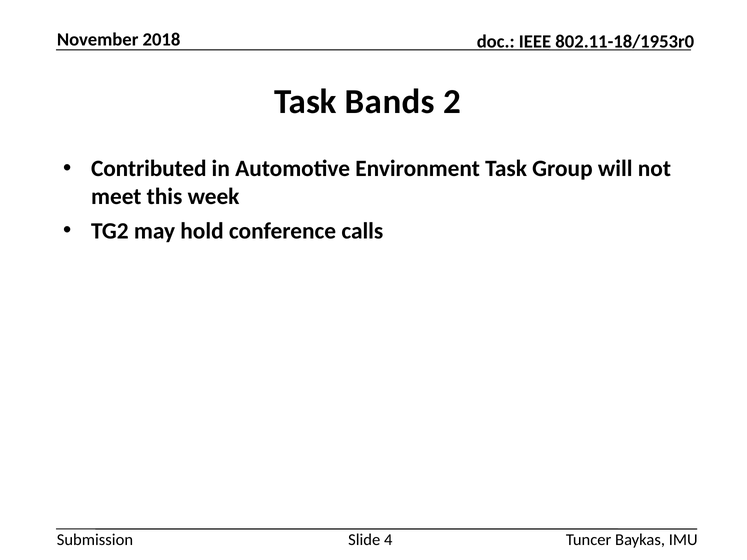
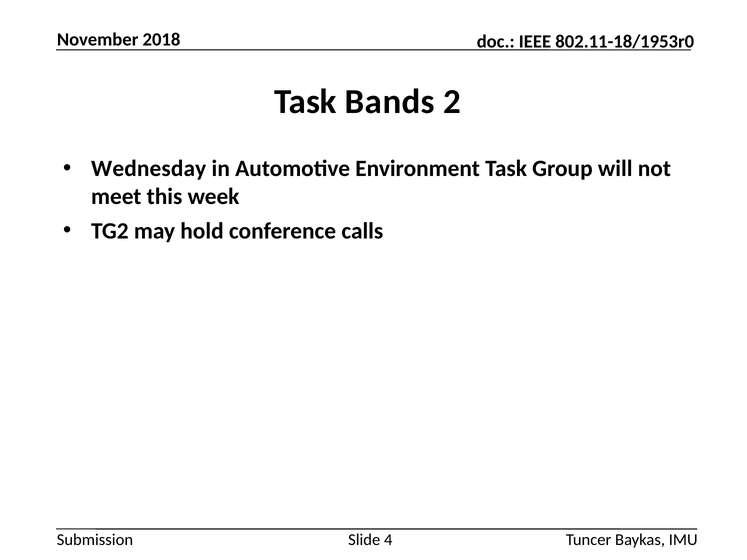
Contributed: Contributed -> Wednesday (149, 169)
